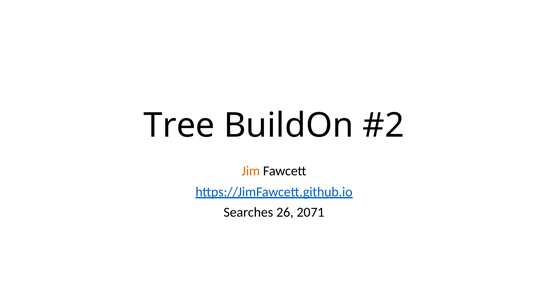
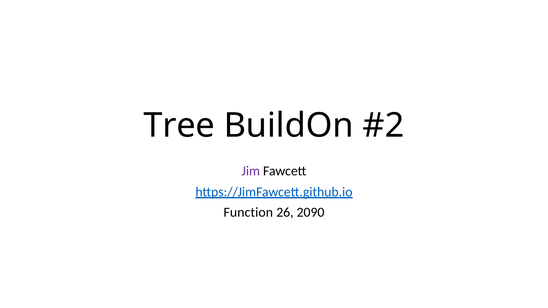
Jim colour: orange -> purple (251, 171)
Searches: Searches -> Function (248, 213)
2071: 2071 -> 2090 (311, 213)
